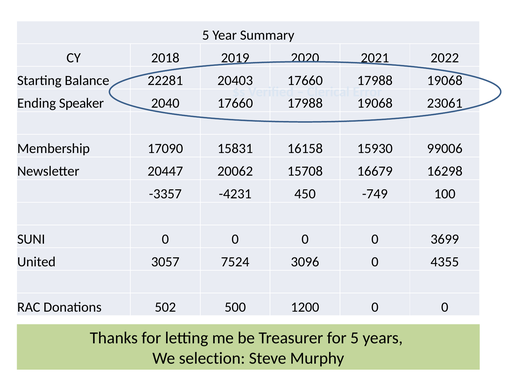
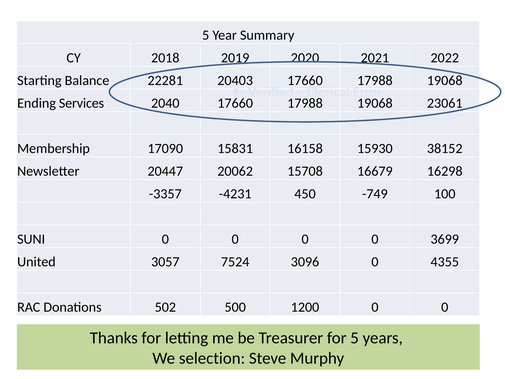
Speaker: Speaker -> Services (81, 103)
99006: 99006 -> 38152 (445, 148)
